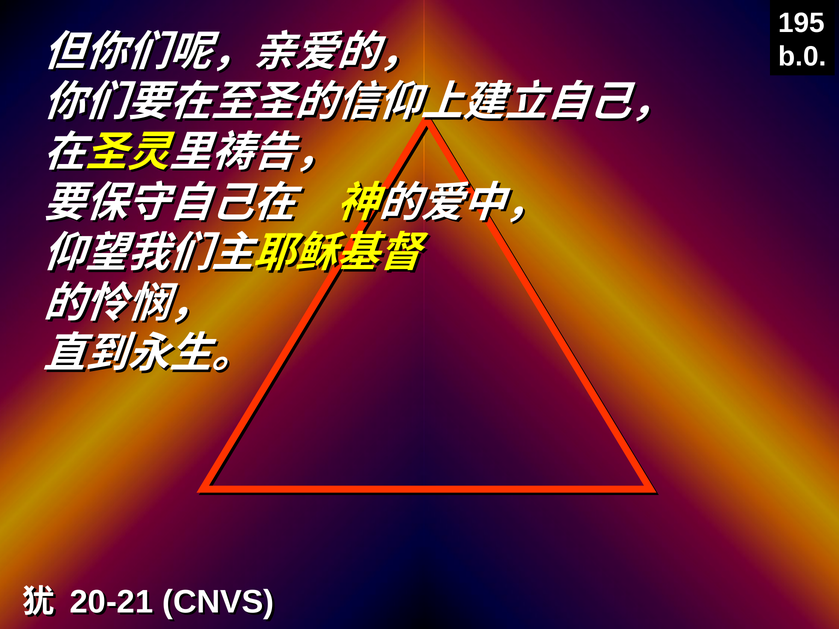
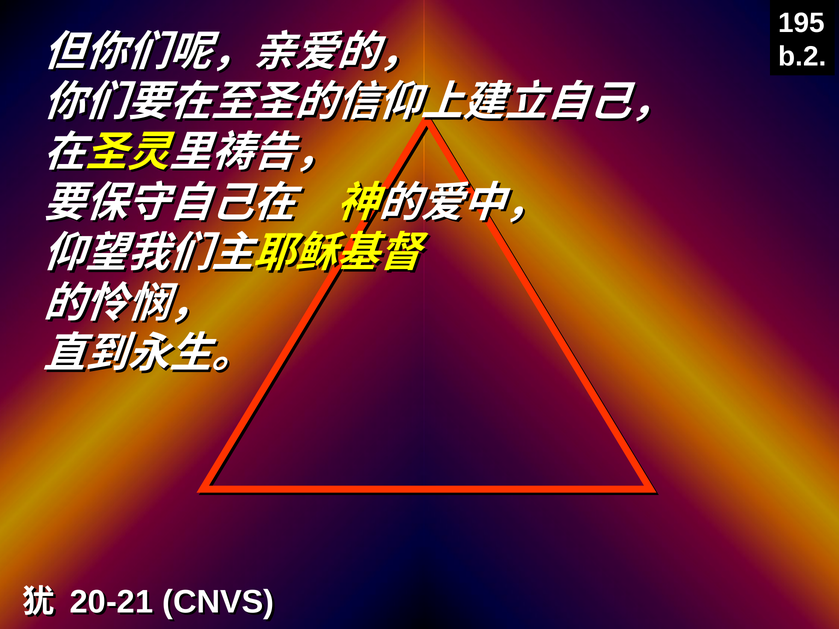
b.0: b.0 -> b.2 (802, 56)
